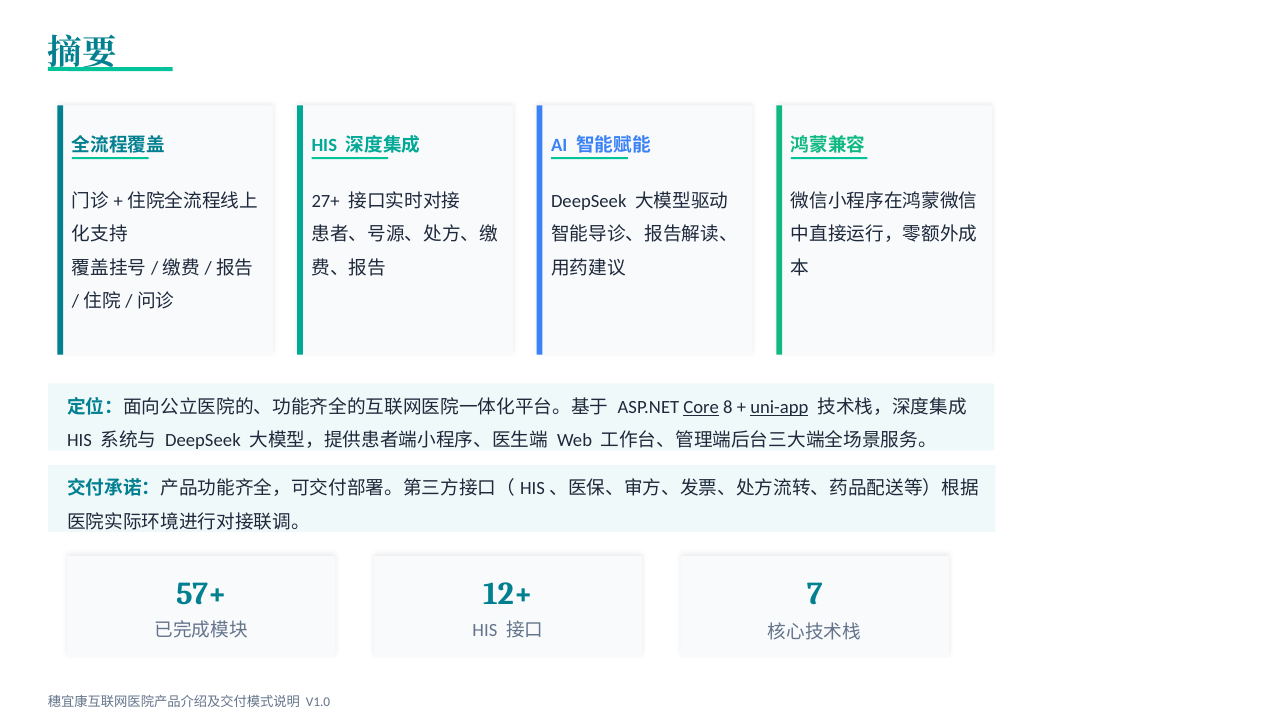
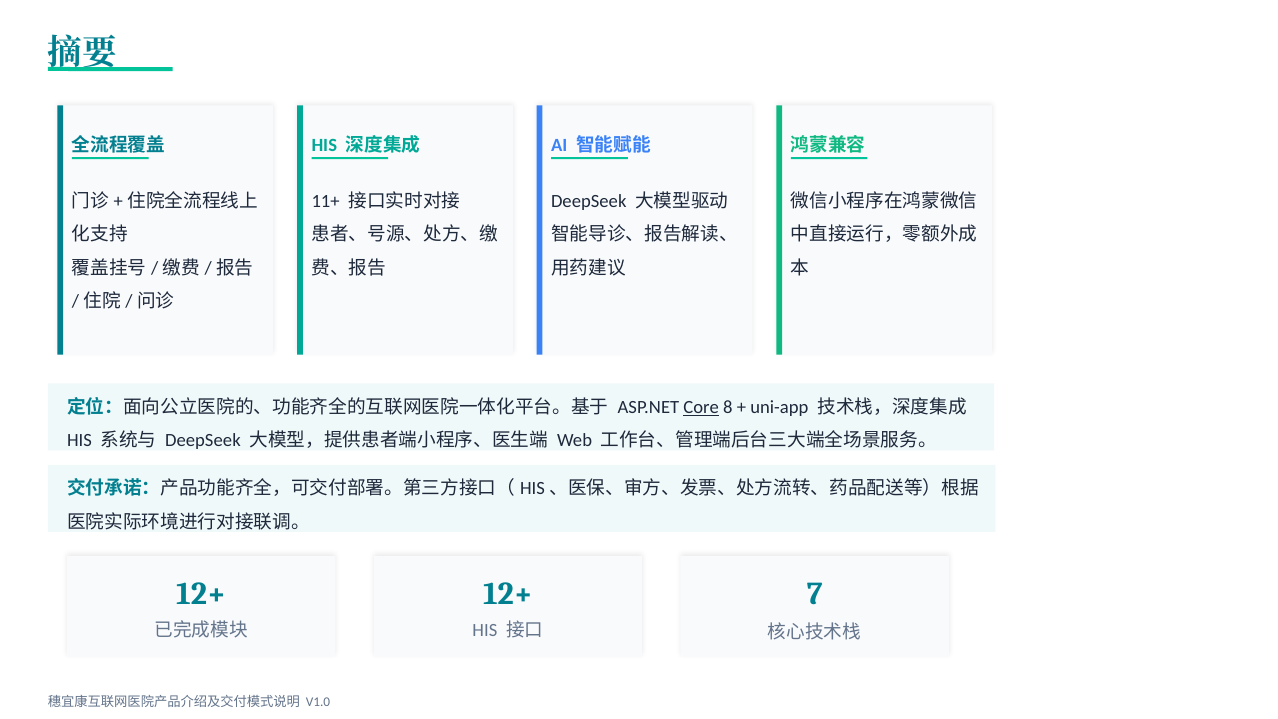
27+: 27+ -> 11+ (326, 201)
uni-app underline: present -> none (779, 407)
57+: 57+ -> 12+ (201, 594)
